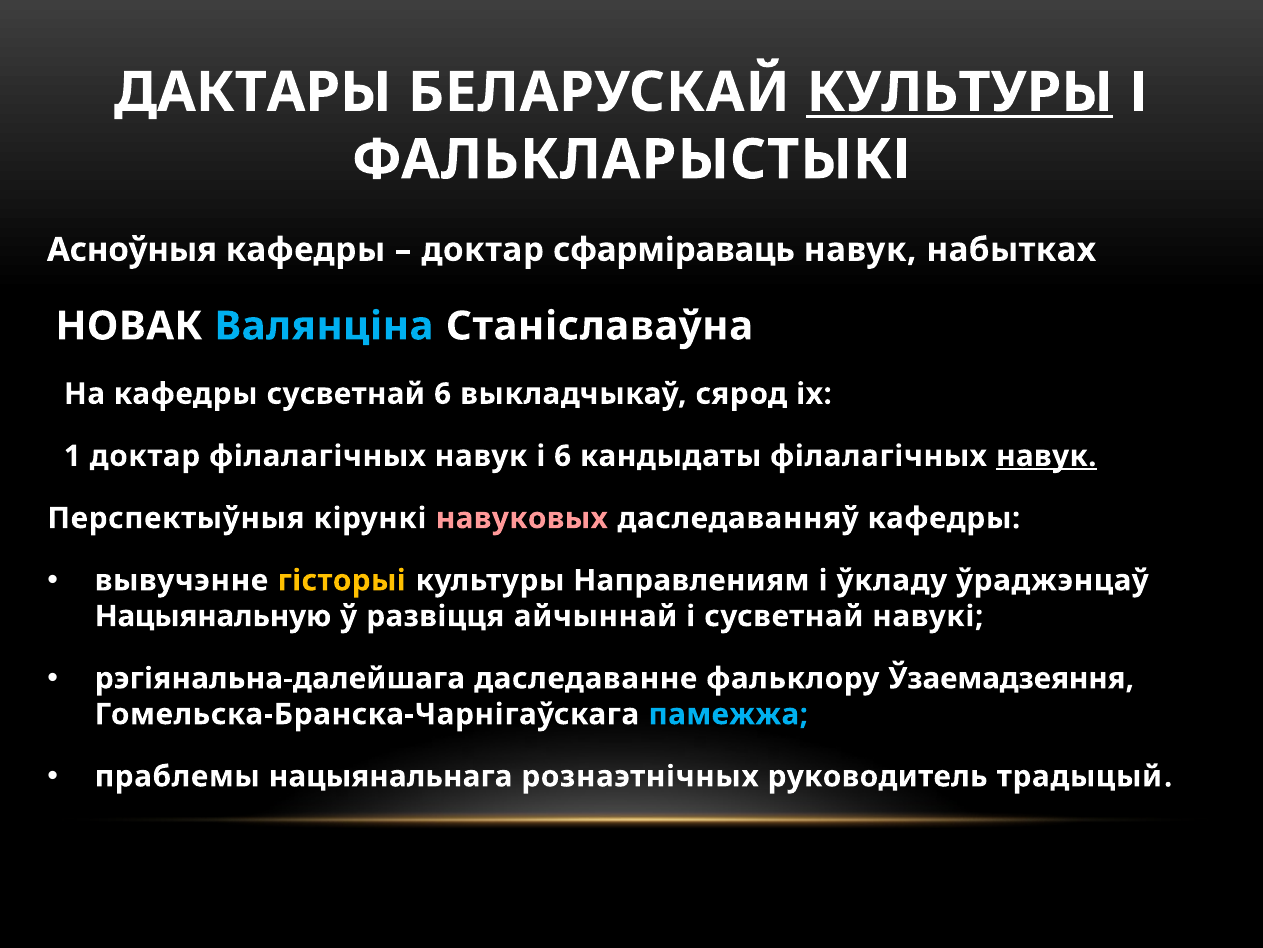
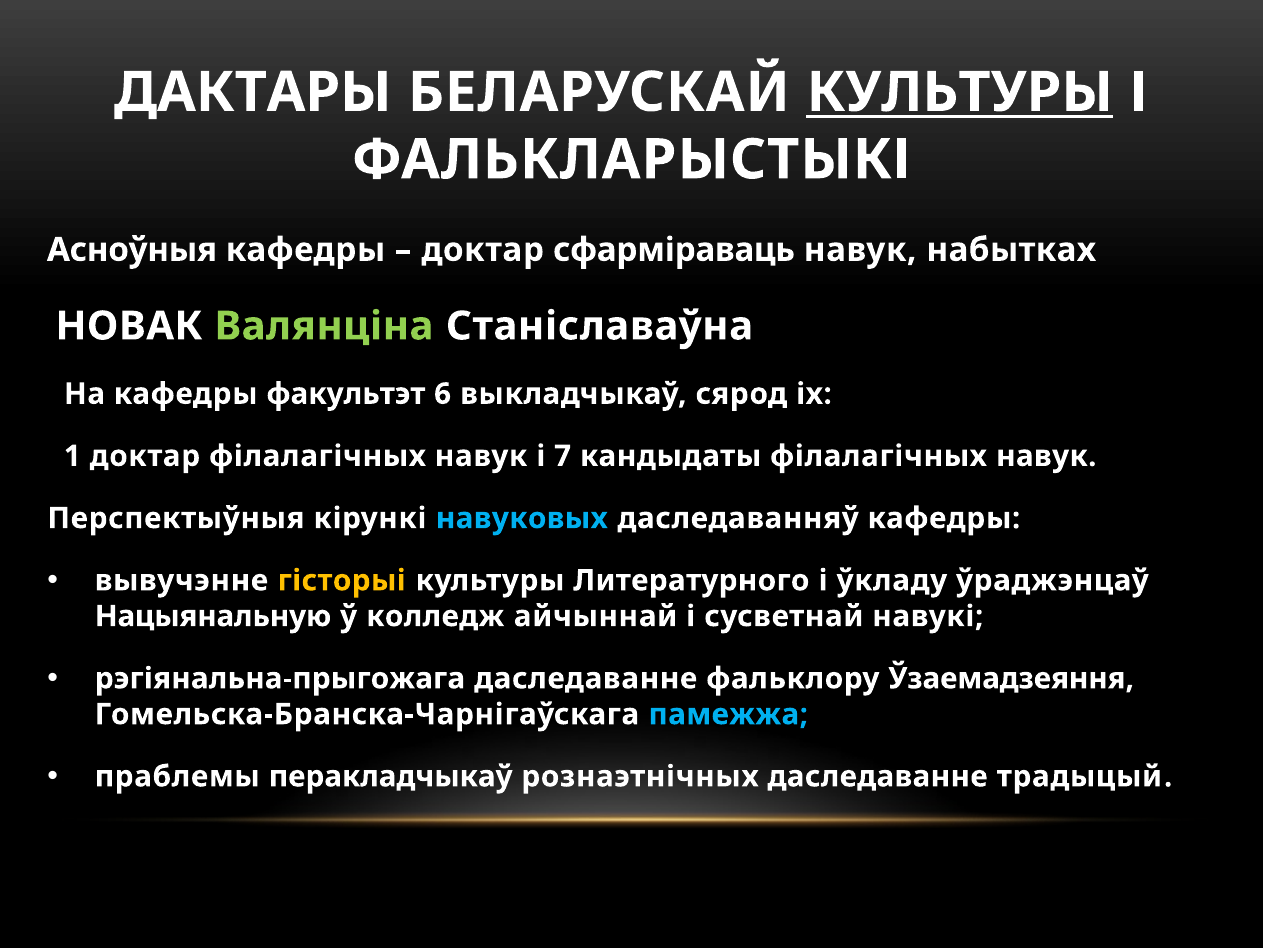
Валянціна colour: light blue -> light green (324, 326)
кафедры сусветнай: сусветнай -> факультэт (346, 394)
і 6: 6 -> 7 (563, 456)
навук underline: present -> none (1046, 456)
навуковых colour: pink -> light blue (522, 518)
Направлениям: Направлениям -> Литературного (691, 580)
развіцця: развіцця -> колледж (435, 616)
рэгіянальна-далейшага: рэгіянальна-далейшага -> рэгіянальна-прыгожага (280, 678)
нацыянальнага: нацыянальнага -> перакладчыкаў (391, 776)
рознаэтнічных руководитель: руководитель -> даследаванне (878, 776)
